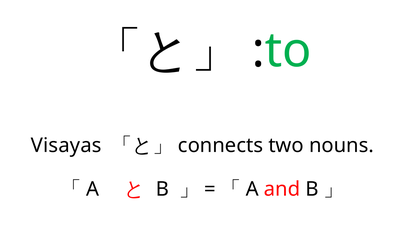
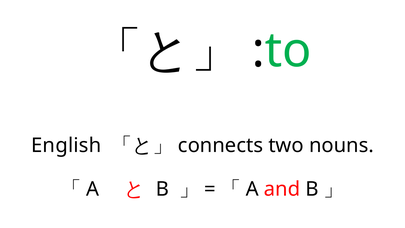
Visayas: Visayas -> English (66, 145)
